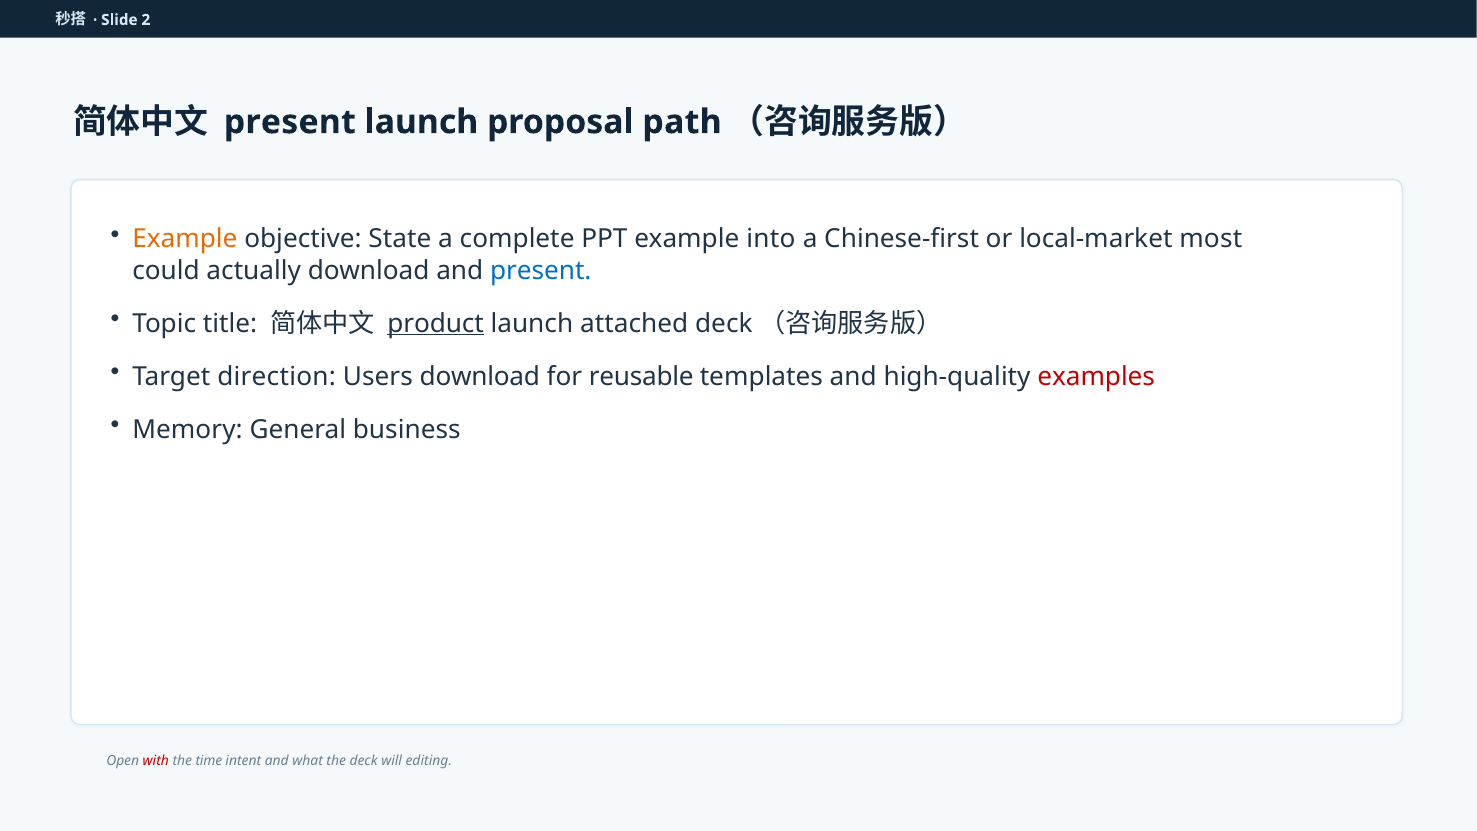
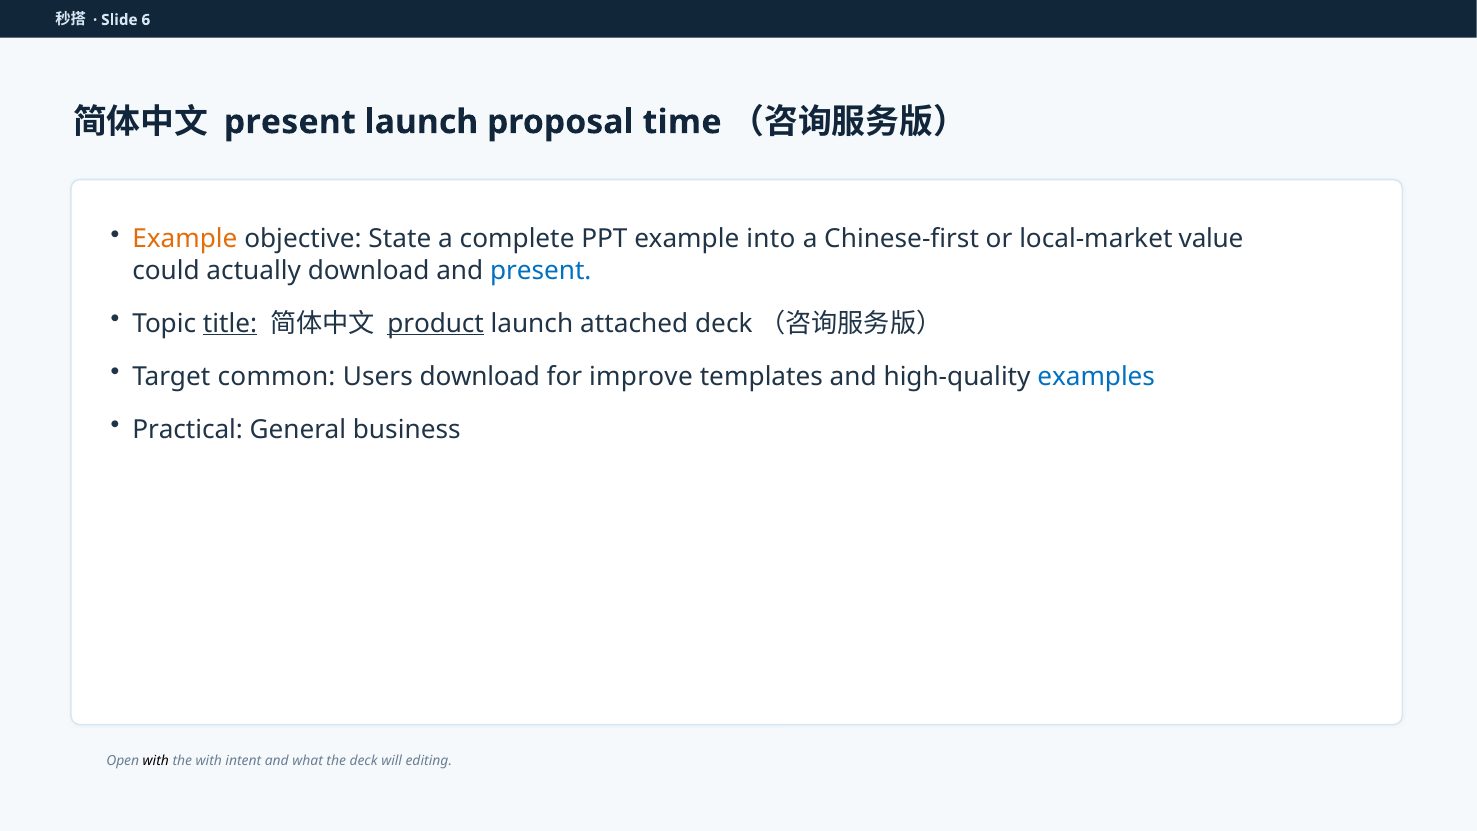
2: 2 -> 6 (146, 20)
path: path -> time (682, 122)
most: most -> value (1211, 239)
title underline: none -> present (230, 323)
direction: direction -> common (277, 376)
reusable: reusable -> improve (641, 376)
examples colour: red -> blue (1096, 376)
Memory: Memory -> Practical (188, 429)
with colour: red -> black (156, 761)
the time: time -> with (209, 761)
